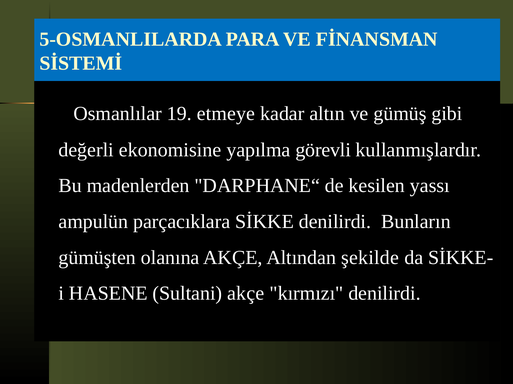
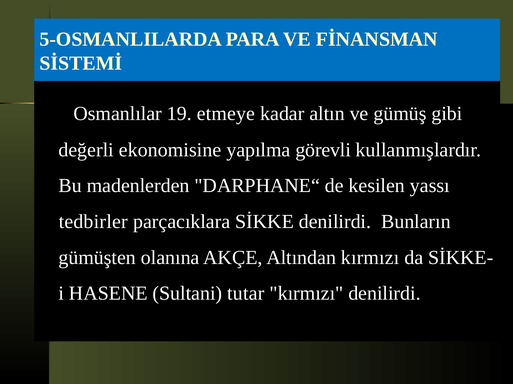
ampulün: ampulün -> tedbirler (93, 222)
Altından şekilde: şekilde -> kırmızı (370, 258)
Sultani akçe: akçe -> tutar (246, 294)
